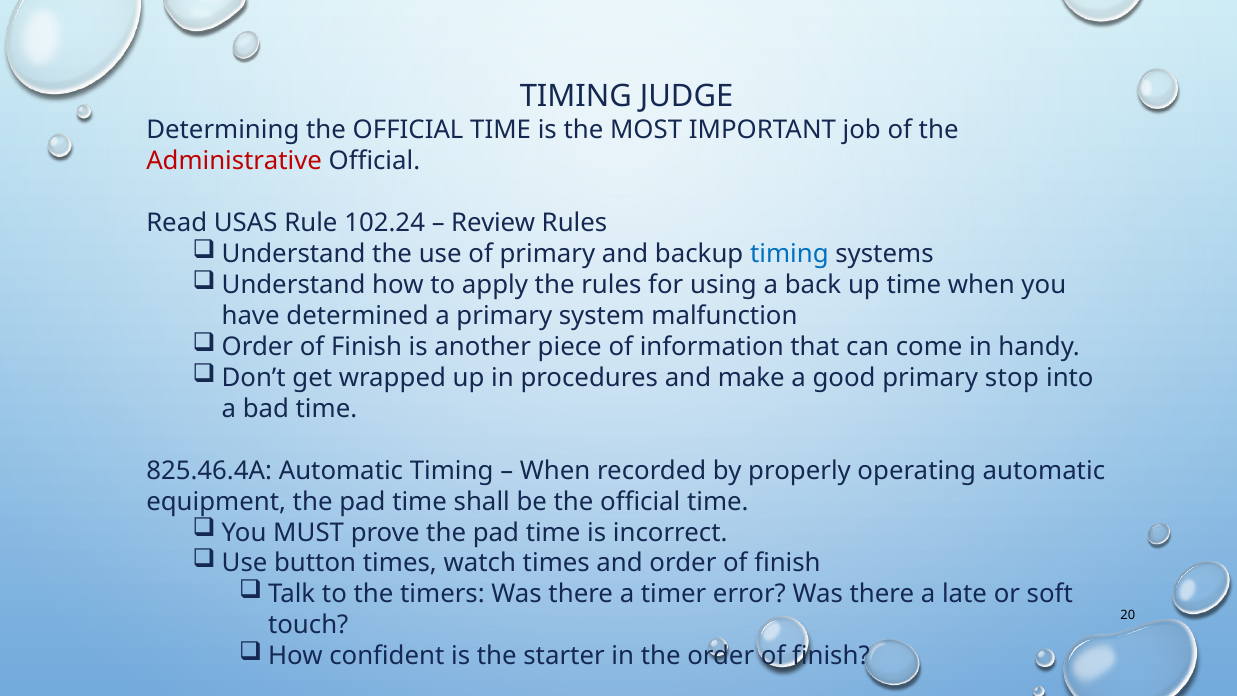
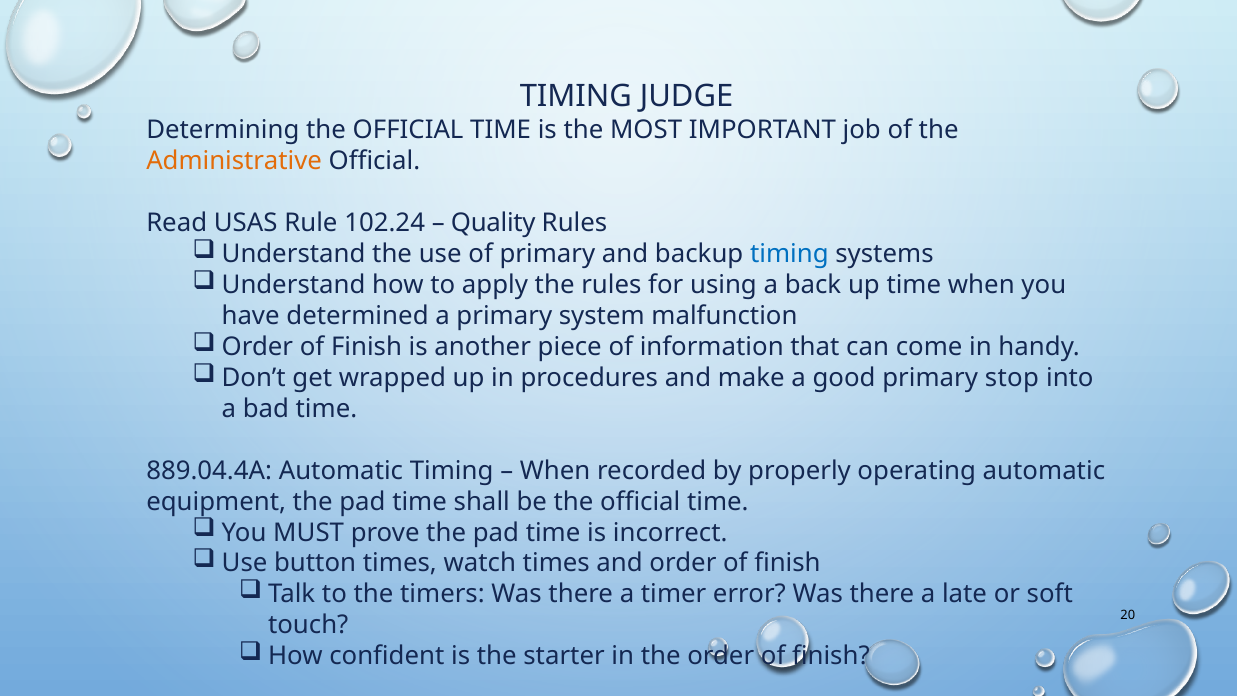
Administrative colour: red -> orange (234, 161)
Review: Review -> Quality (493, 223)
825.46.4A: 825.46.4A -> 889.04.4A (209, 470)
